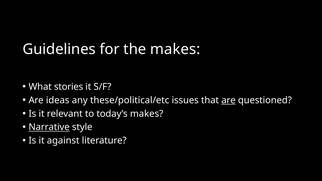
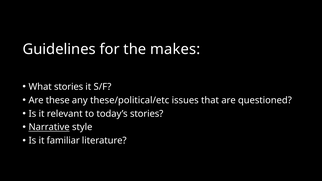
ideas: ideas -> these (58, 100)
are underline: present -> none (229, 100)
today’s makes: makes -> stories (147, 114)
against: against -> familiar (63, 141)
